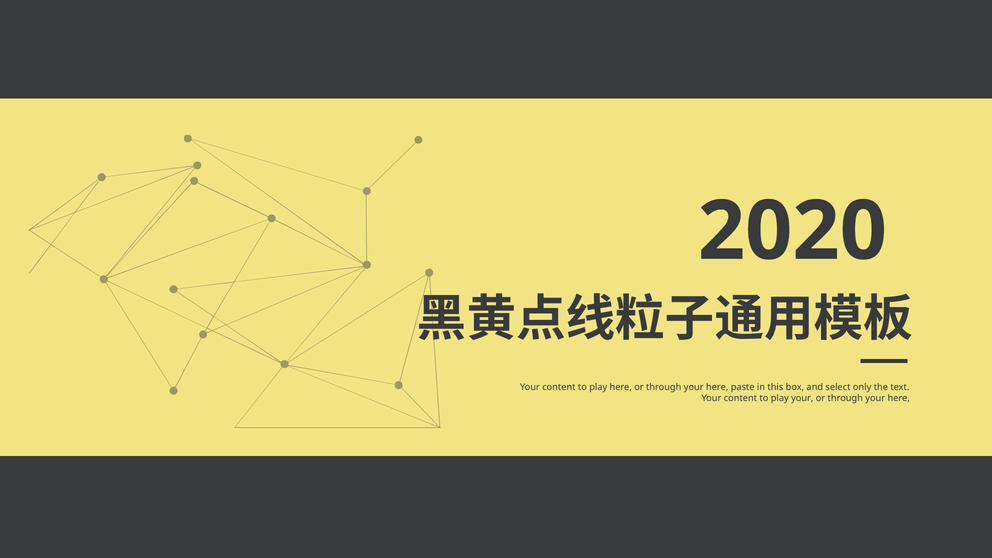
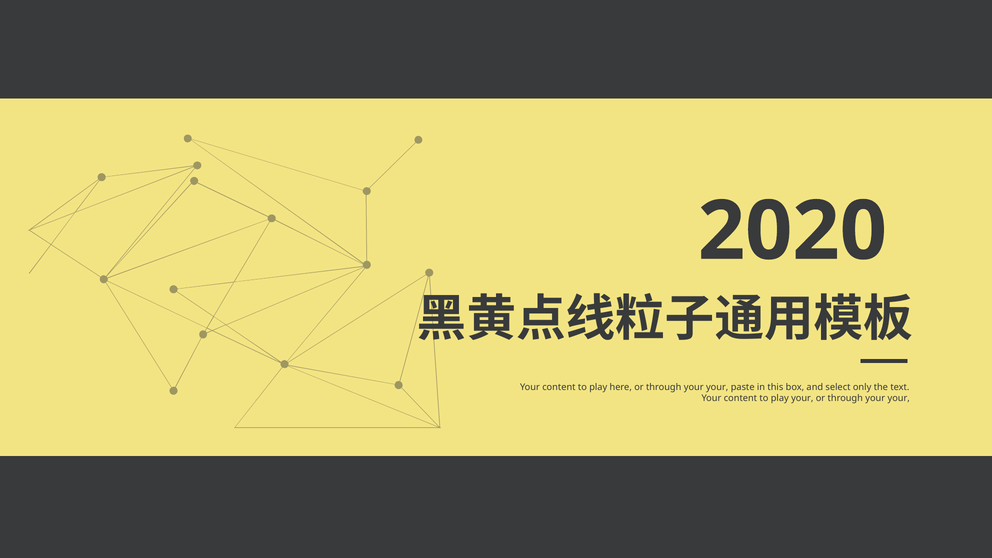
here: here -> your (717, 387)
here: here -> your (899, 398)
